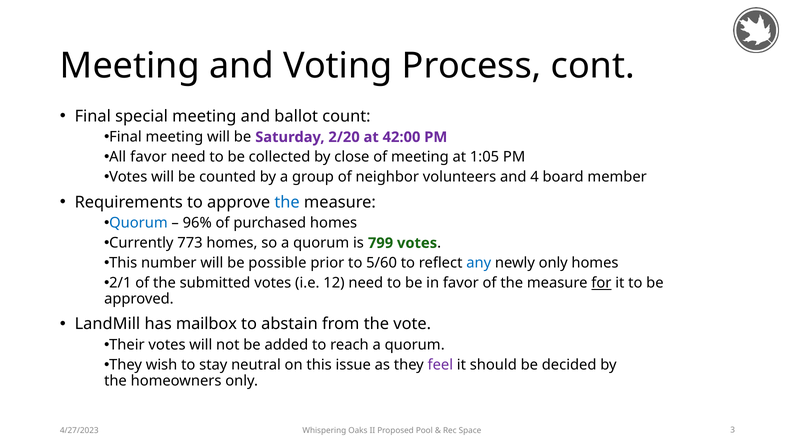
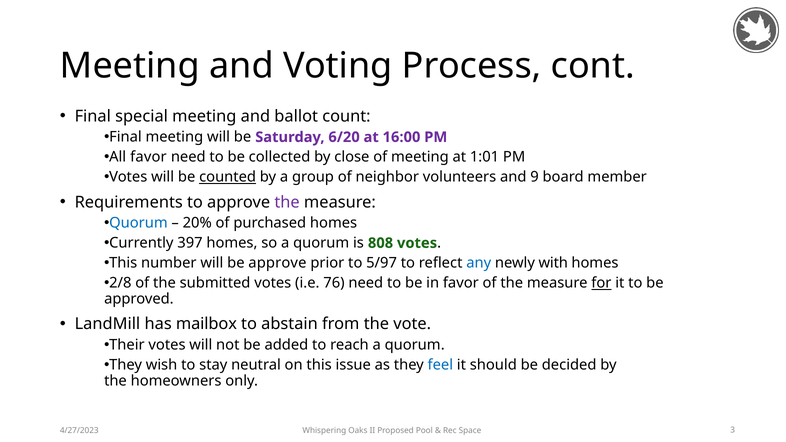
2/20: 2/20 -> 6/20 (344, 137)
42:00: 42:00 -> 16:00 (401, 137)
1:05: 1:05 -> 1:01 (485, 157)
counted underline: none -> present (228, 177)
4: 4 -> 9 (535, 177)
the colour: blue -> purple (287, 202)
96%: 96% -> 20% (197, 223)
773: 773 -> 397 (190, 243)
799: 799 -> 808 (381, 243)
be possible: possible -> approve (277, 263)
5/60: 5/60 -> 5/97 (382, 263)
newly only: only -> with (553, 263)
2/1: 2/1 -> 2/8 (120, 283)
12: 12 -> 76 (334, 283)
feel colour: purple -> blue (440, 365)
